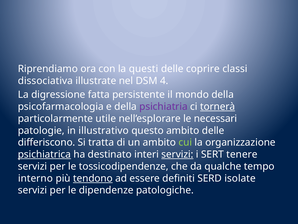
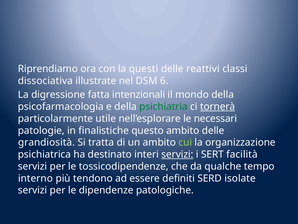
coprire: coprire -> reattivi (203, 69)
4: 4 -> 6 (164, 81)
persistente: persistente -> intenzionali (139, 94)
psichiatria colour: purple -> green (163, 106)
illustrativo: illustrativo -> finalistiche (104, 130)
differiscono: differiscono -> grandiosità (46, 142)
psichiatrica underline: present -> none (44, 154)
tenere: tenere -> facilità (242, 154)
tendono underline: present -> none (93, 178)
